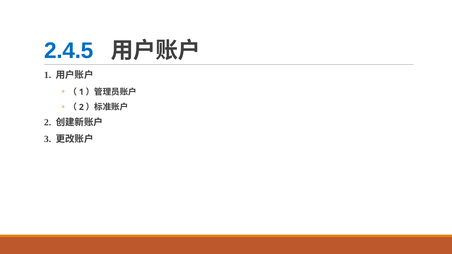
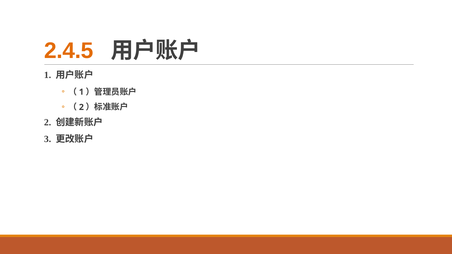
2.4.5 colour: blue -> orange (69, 51)
